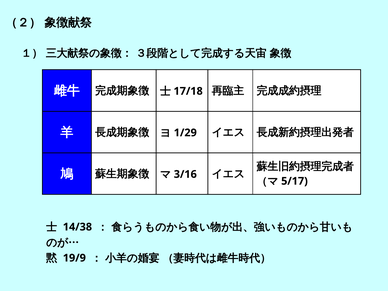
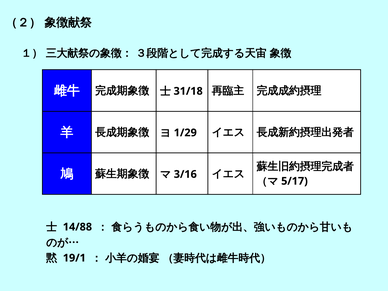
17/18: 17/18 -> 31/18 (188, 91)
14/38: 14/38 -> 14/88 (77, 227)
19/9: 19/9 -> 19/1 (74, 258)
